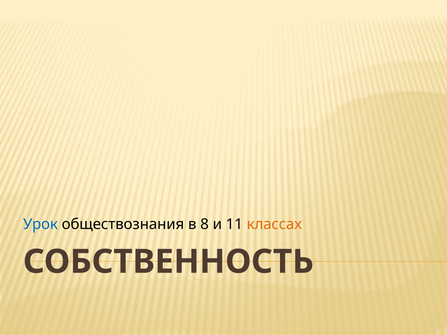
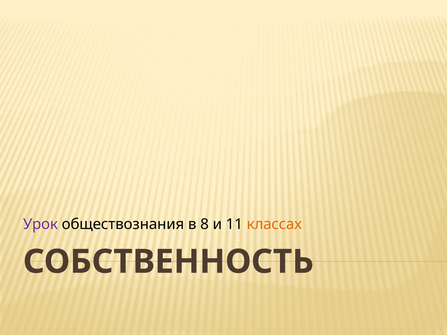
Урок colour: blue -> purple (40, 225)
